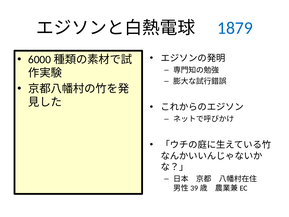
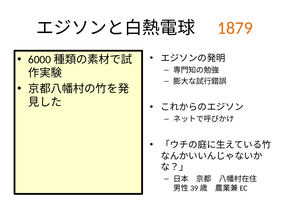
1879 colour: blue -> orange (235, 28)
